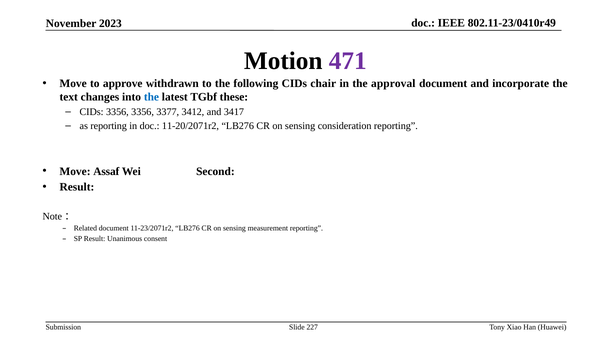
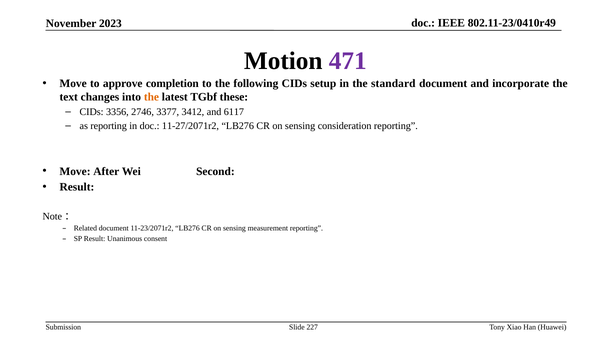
withdrawn: withdrawn -> completion (172, 84)
chair: chair -> setup (323, 84)
approval: approval -> standard (393, 84)
the colour: blue -> orange (151, 97)
3356 3356: 3356 -> 2746 (143, 112)
3417: 3417 -> 6117 (234, 112)
11-20/2071r2: 11-20/2071r2 -> 11-27/2071r2 (191, 126)
Assaf: Assaf -> After (106, 172)
